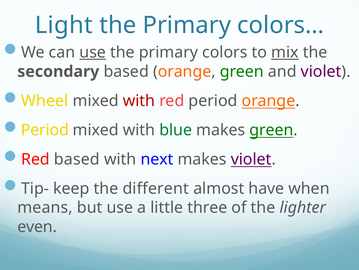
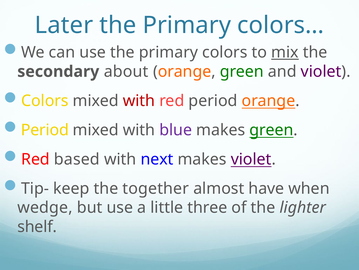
Light: Light -> Later (64, 25)
use underline: present -> none (93, 52)
secondary based: based -> about (126, 71)
Wheel: Wheel -> Colors (45, 101)
blue colour: green -> purple (176, 130)
different: different -> together (156, 188)
means: means -> wedge (45, 207)
even: even -> shelf (37, 226)
